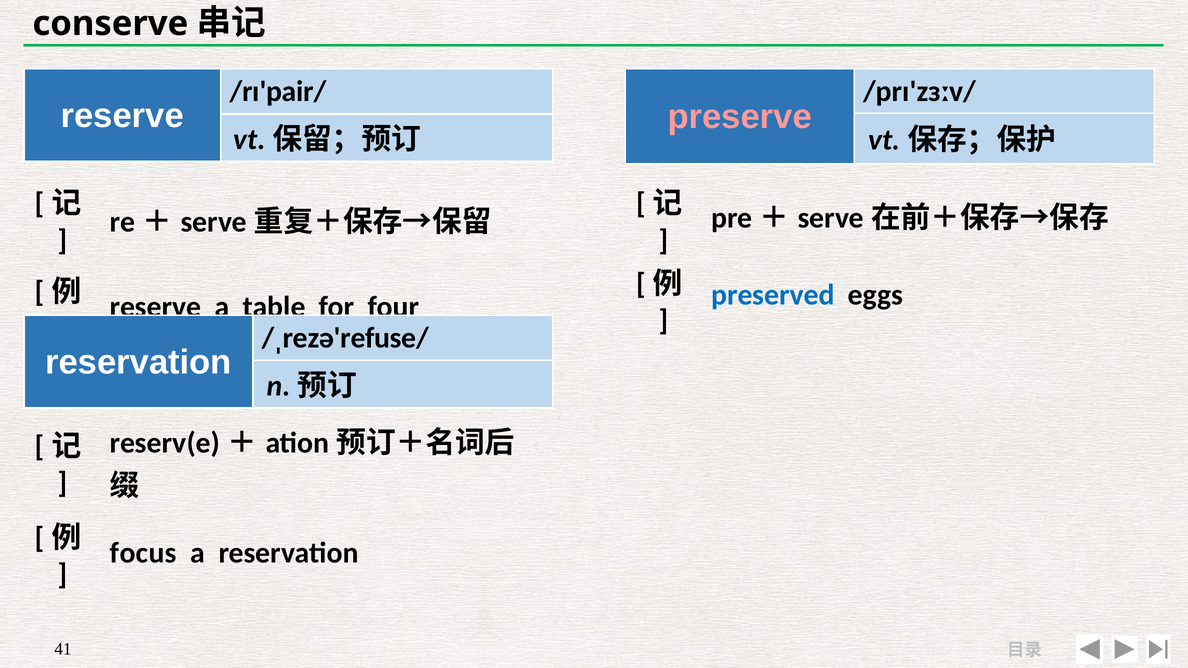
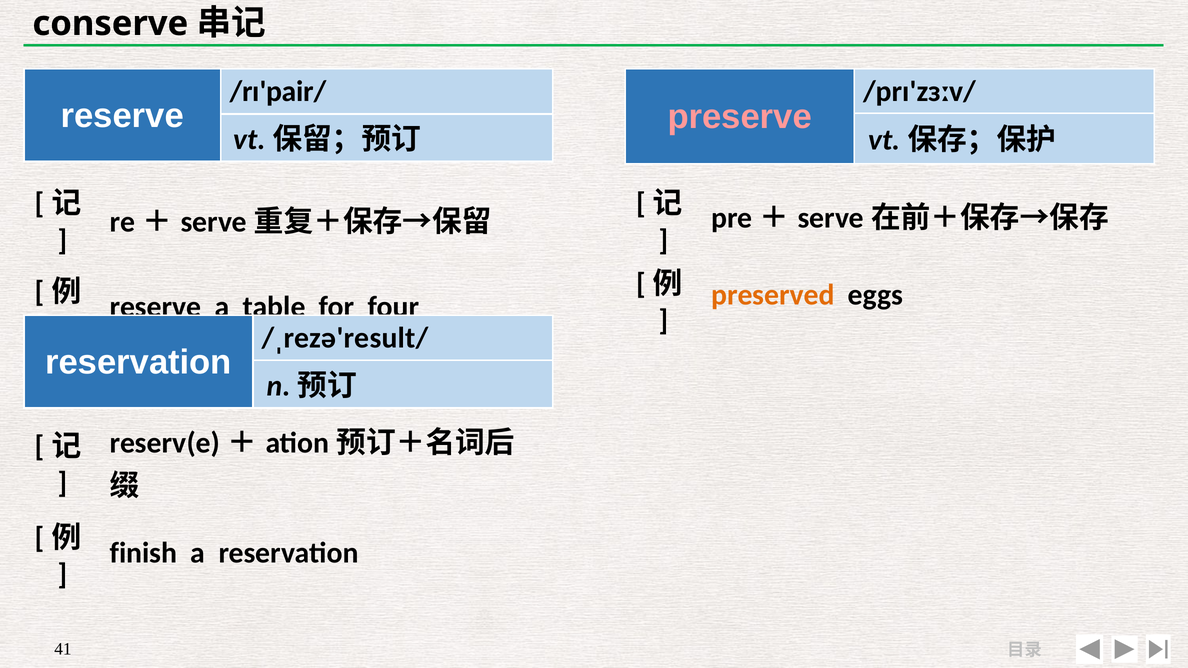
preserved colour: blue -> orange (773, 295)
/ˌrezə'refuse/: /ˌrezə'refuse/ -> /ˌrezə'result/ (345, 338)
focus: focus -> finish (143, 553)
